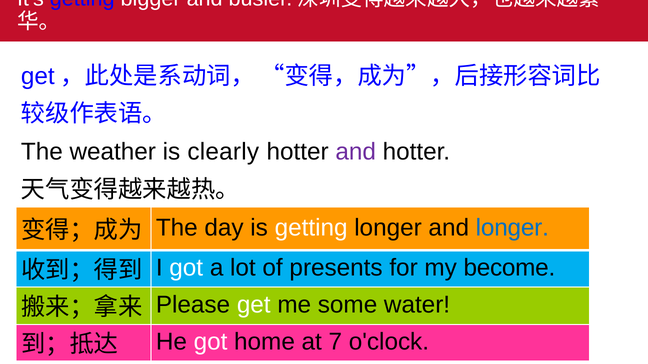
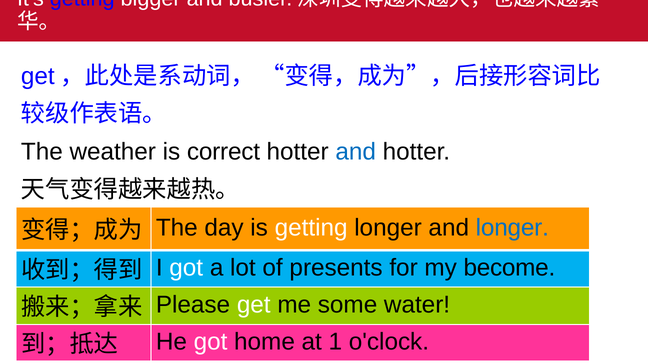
clearly: clearly -> correct (223, 152)
and colour: purple -> blue (356, 152)
7: 7 -> 1 (335, 342)
